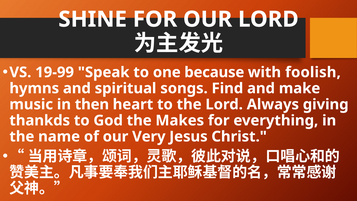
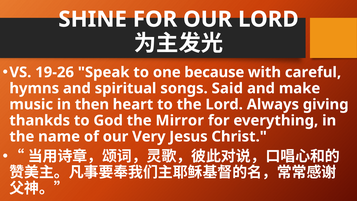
19-99: 19-99 -> 19-26 (55, 72)
foolish: foolish -> careful (313, 72)
Find: Find -> Said (227, 88)
Makes: Makes -> Mirror (180, 120)
